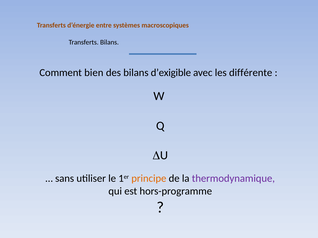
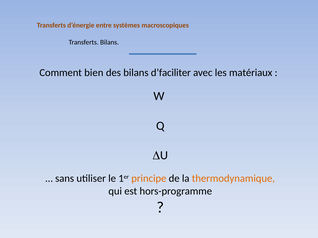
d’exigible: d’exigible -> d’faciliter (171, 73)
différente: différente -> matériaux (251, 73)
thermodynamique colour: purple -> orange (233, 179)
